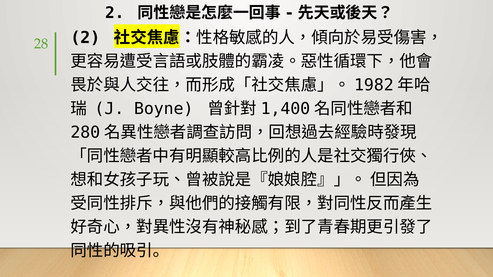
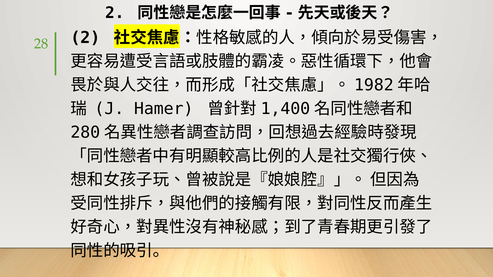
Boyne: Boyne -> Hamer (164, 109)
